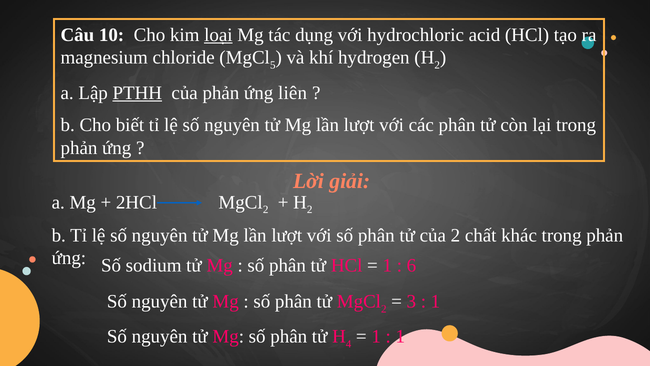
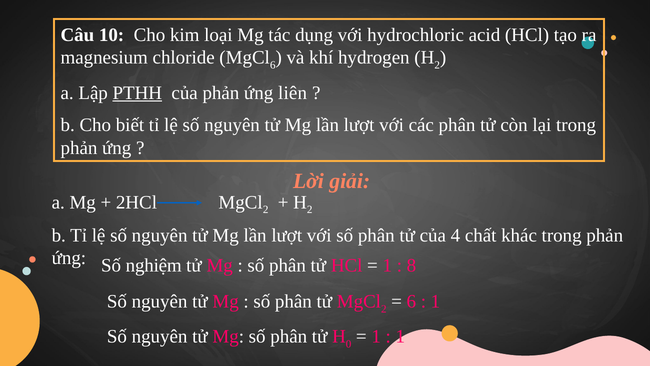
loại underline: present -> none (218, 35)
5: 5 -> 6 (273, 65)
của 2: 2 -> 4 (455, 235)
sodium: sodium -> nghiệm (154, 265)
6: 6 -> 8 (411, 265)
3: 3 -> 6 (411, 301)
4: 4 -> 0 (349, 344)
